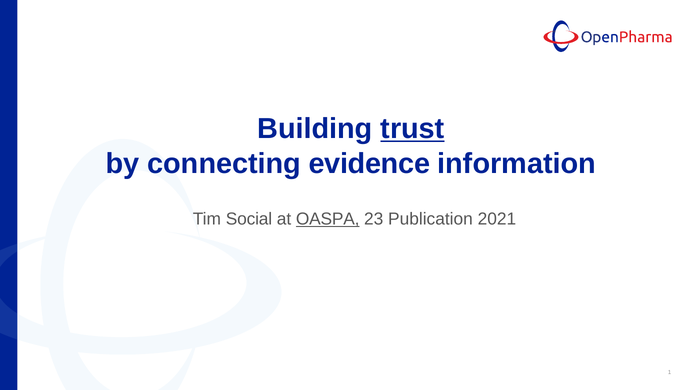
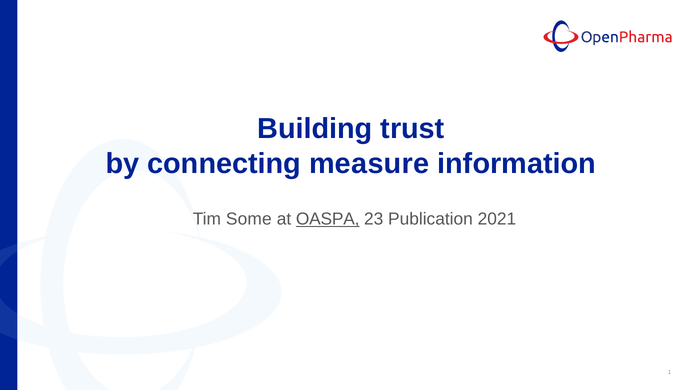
trust underline: present -> none (413, 129)
evidence: evidence -> measure (369, 163)
Social: Social -> Some (249, 219)
